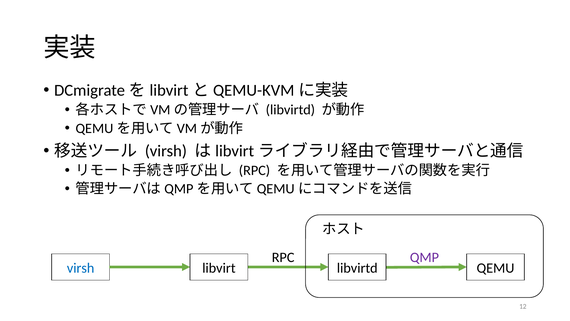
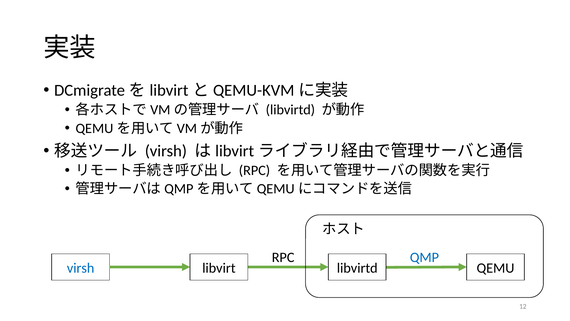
QMP colour: purple -> blue (424, 257)
